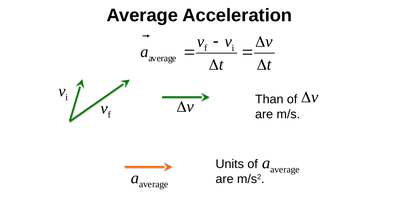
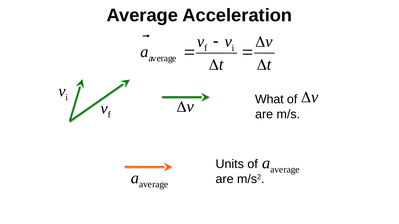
Than: Than -> What (269, 100)
